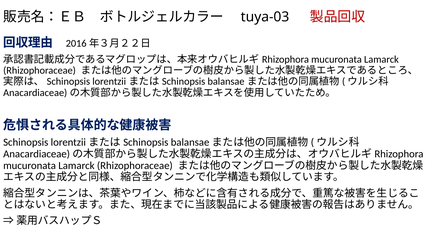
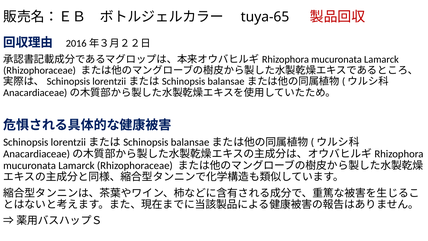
tuya-03: tuya-03 -> tuya-65 (265, 17)
